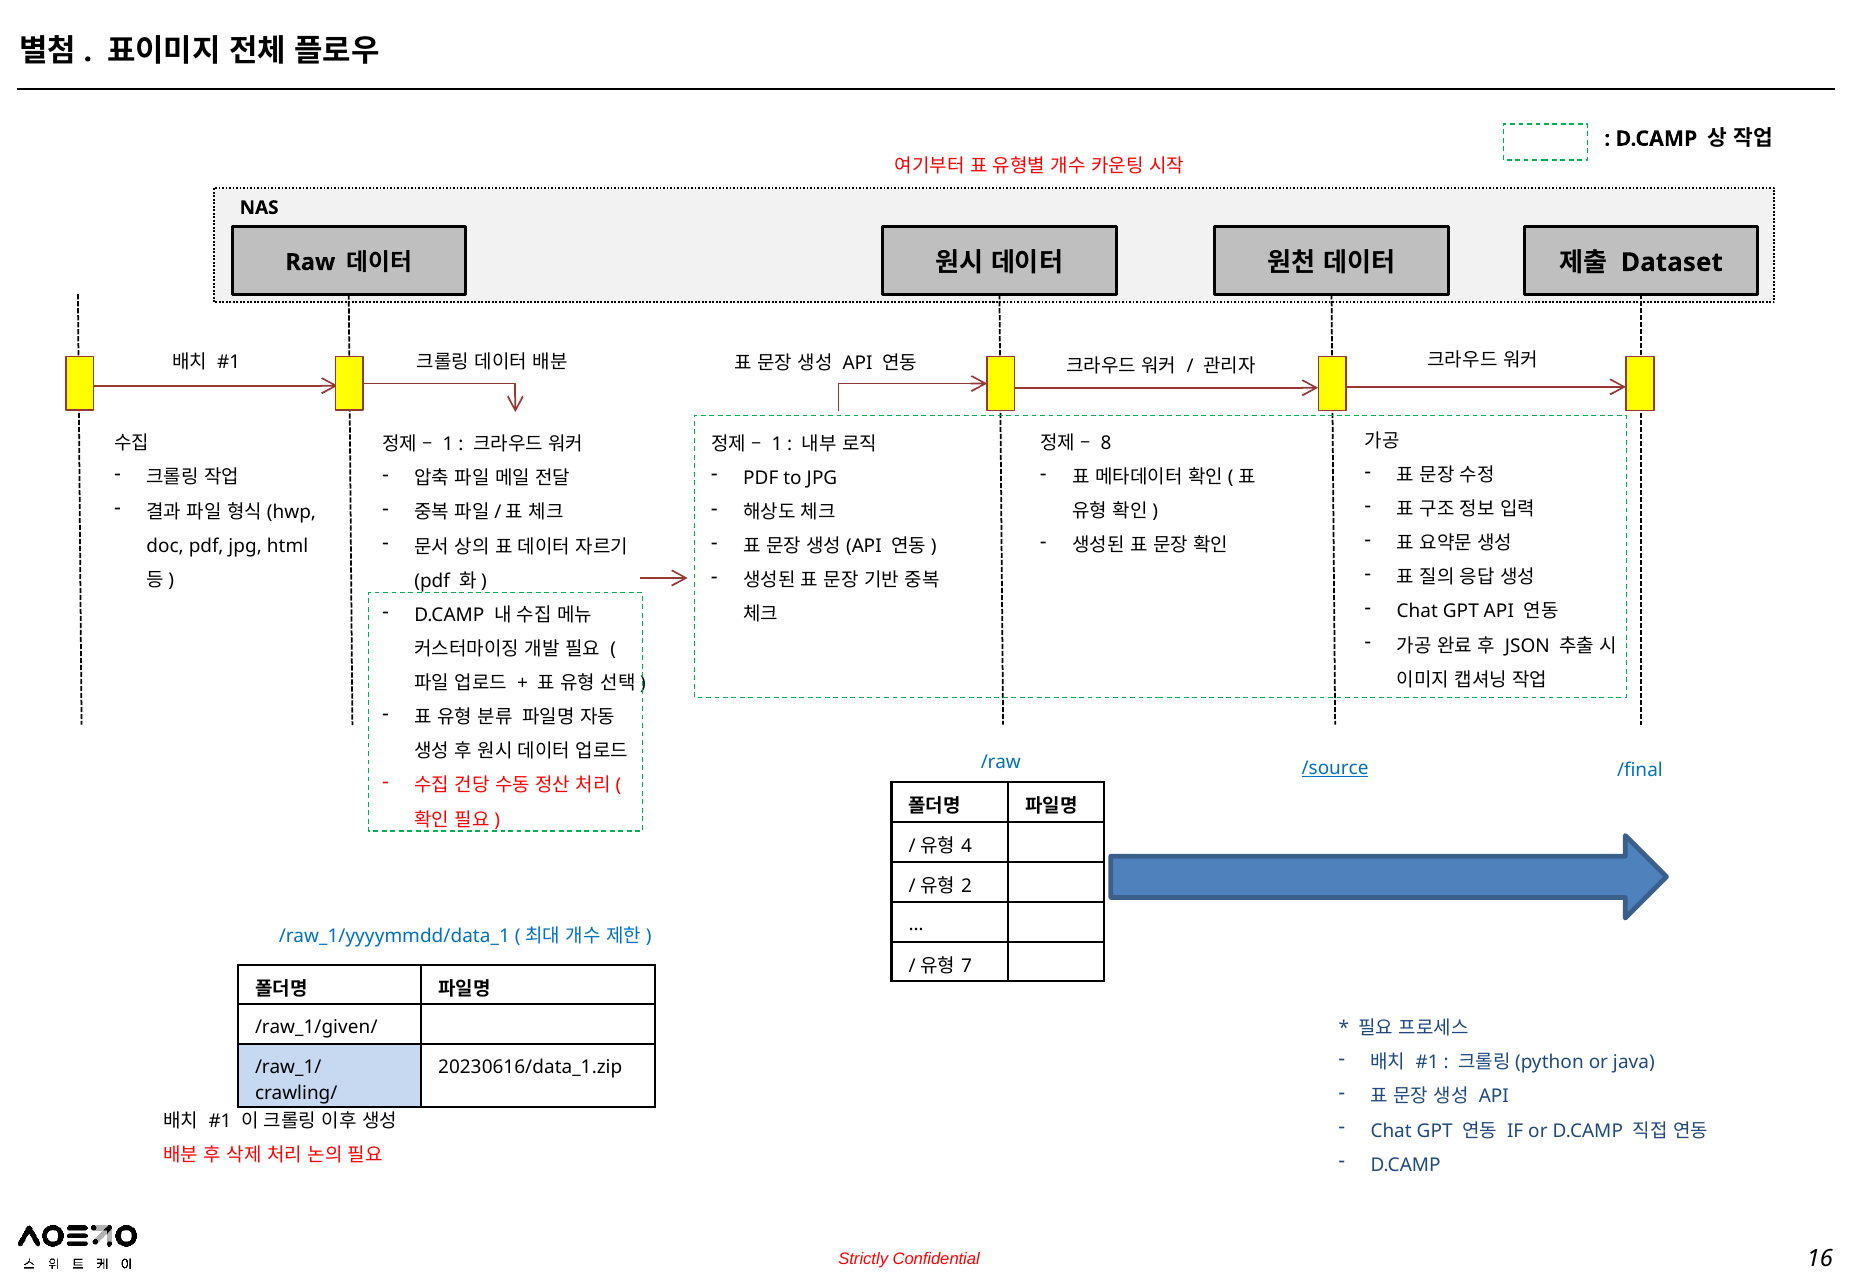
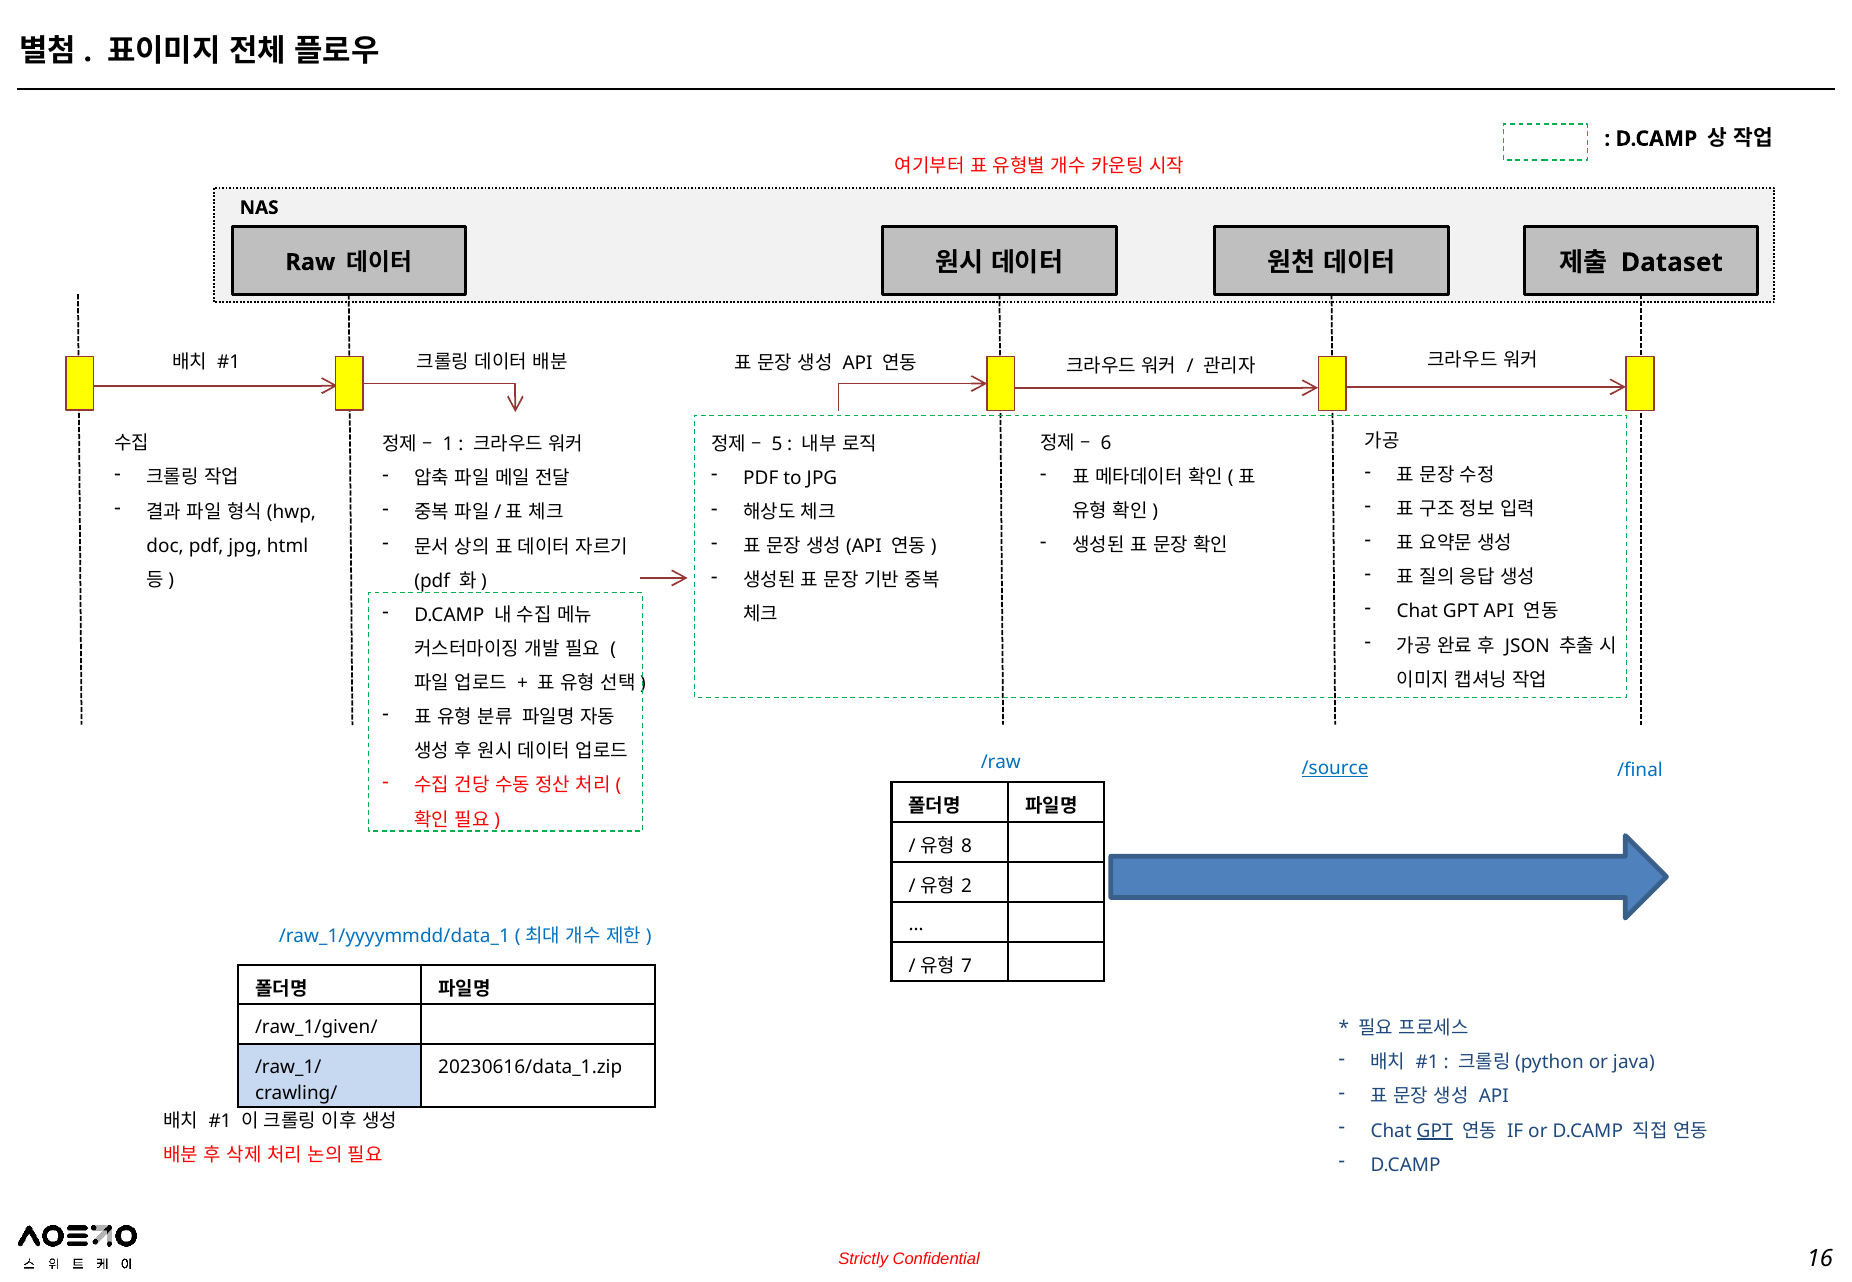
8: 8 -> 6 (1106, 443)
1: 1 -> 5 (777, 444)
4: 4 -> 8 (967, 846)
GPT underline: none -> present (1435, 1131)
